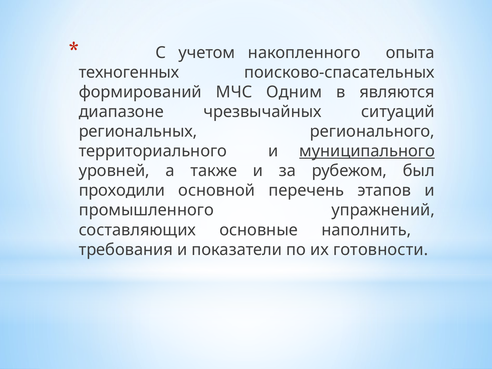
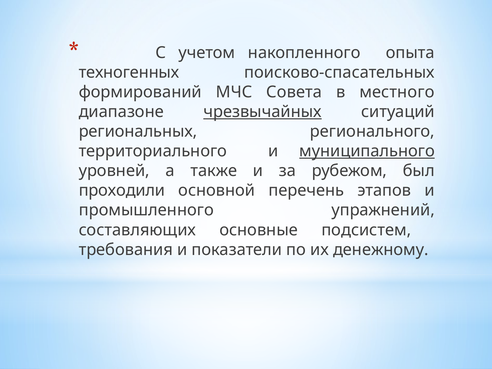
Одним: Одним -> Совета (294, 92)
являются: являются -> местного (397, 92)
чрезвычайных underline: none -> present (262, 112)
наполнить: наполнить -> подсистем (366, 230)
готовности: готовности -> денежному (381, 250)
